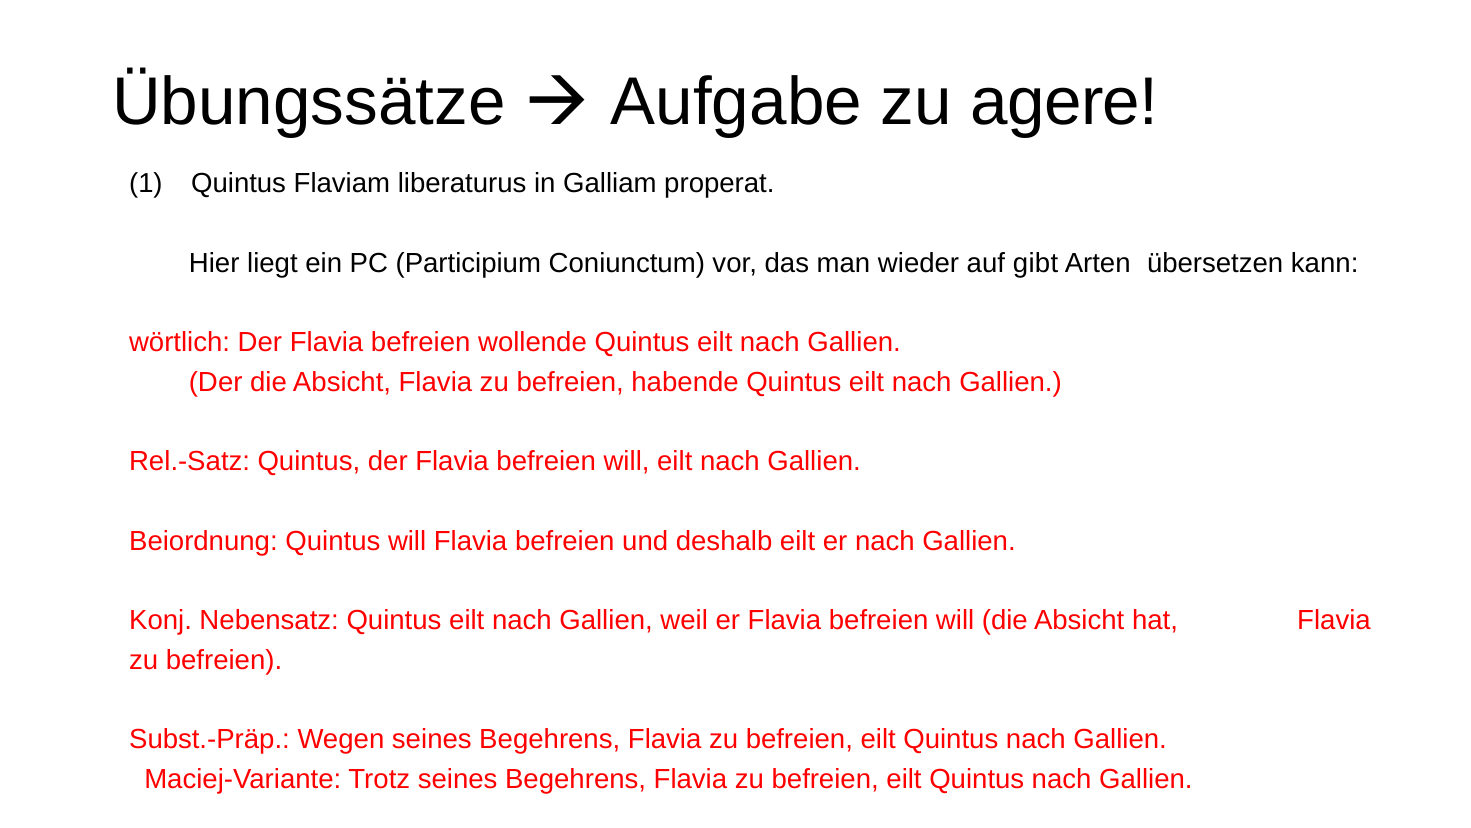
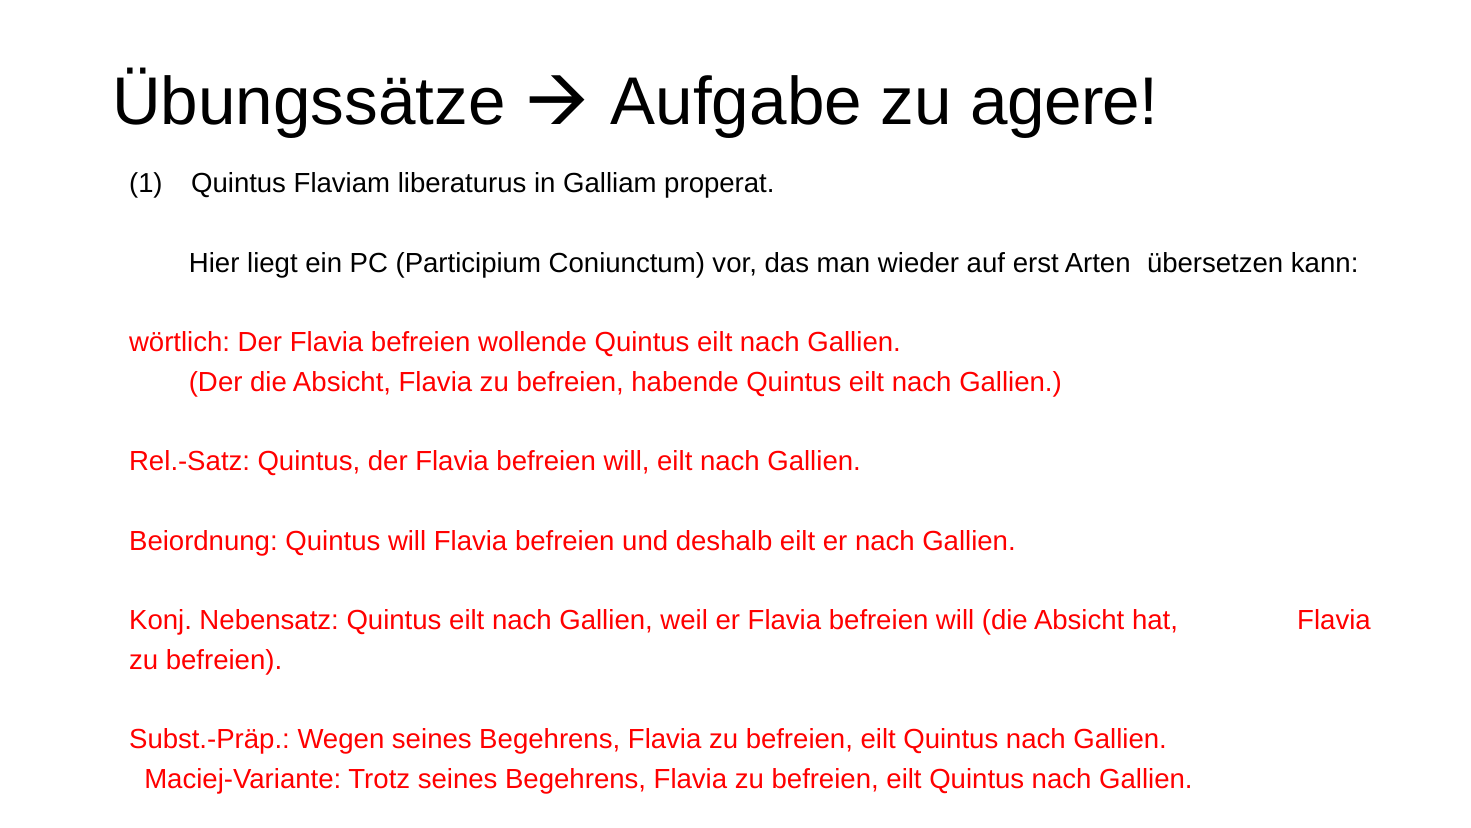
gibt: gibt -> erst (1036, 263)
